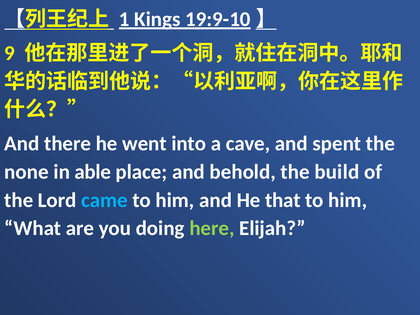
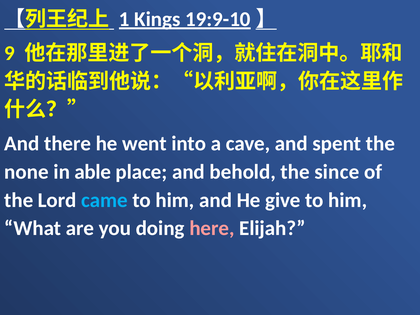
build: build -> since (337, 172)
that: that -> give (283, 200)
here colour: light green -> pink (212, 228)
